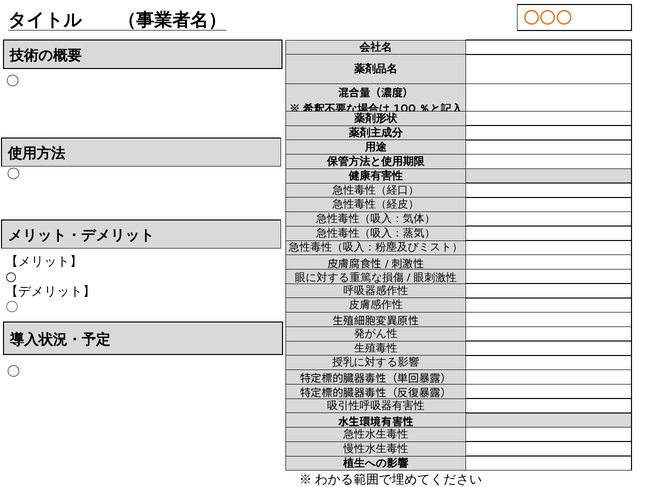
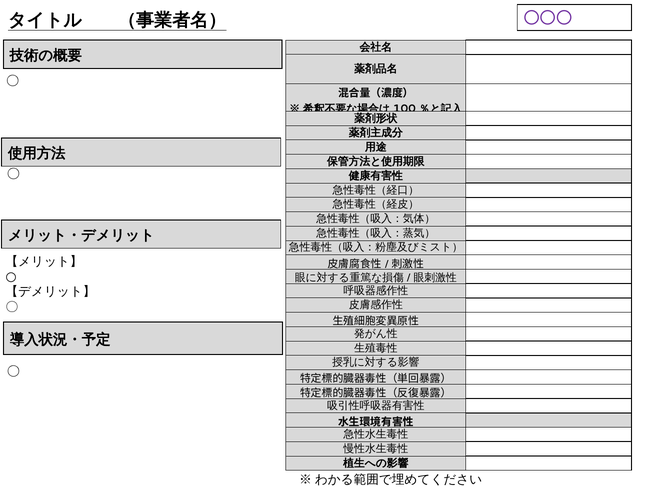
〇〇〇 colour: orange -> purple (548, 19)
